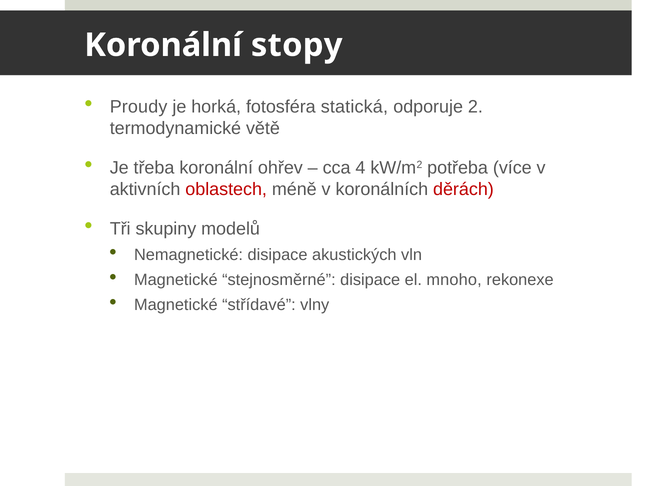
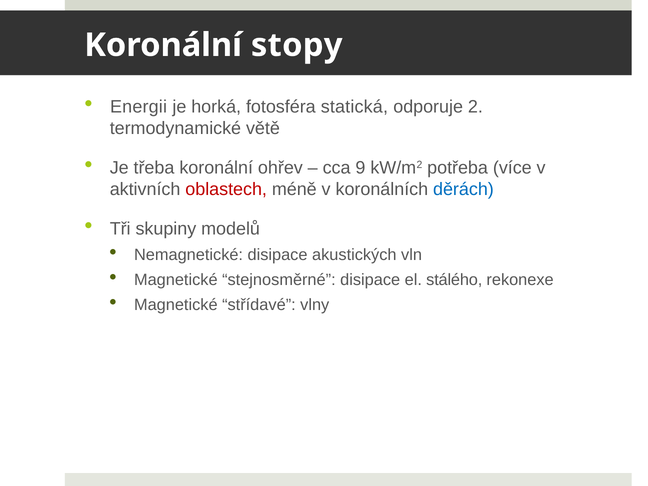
Proudy: Proudy -> Energii (139, 107)
4: 4 -> 9 (360, 168)
děrách colour: red -> blue (463, 189)
mnoho: mnoho -> stálého (454, 280)
